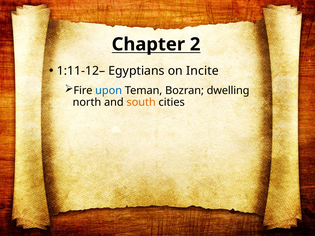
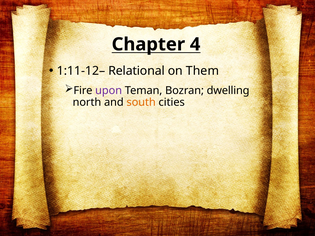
2: 2 -> 4 (195, 44)
Egyptians: Egyptians -> Relational (137, 71)
Incite: Incite -> Them (202, 71)
upon colour: blue -> purple (109, 90)
